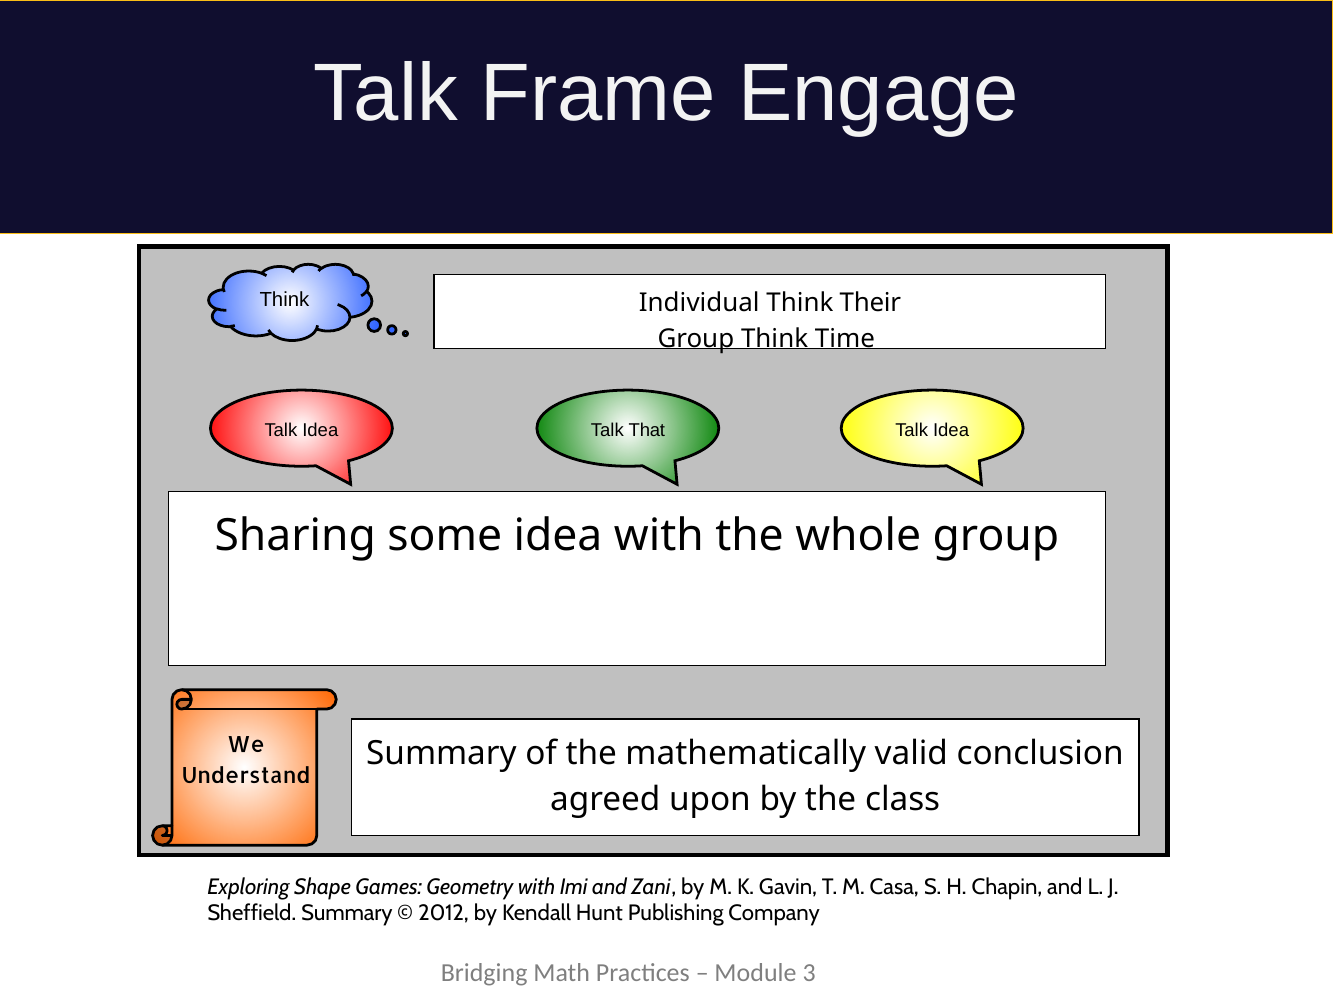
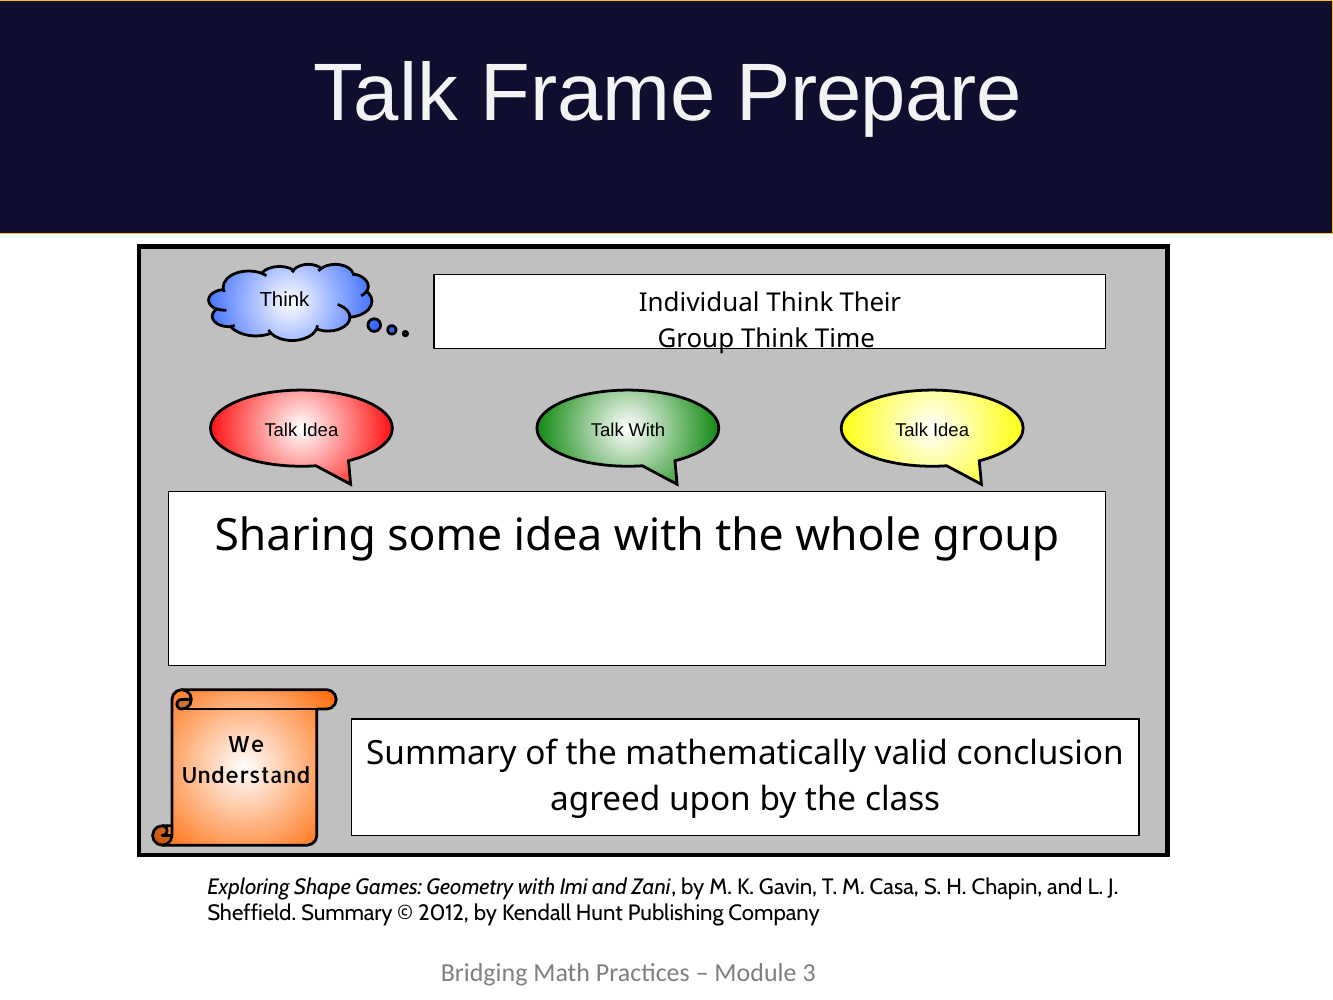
Engage: Engage -> Prepare (879, 94)
Talk That: That -> With (647, 430)
